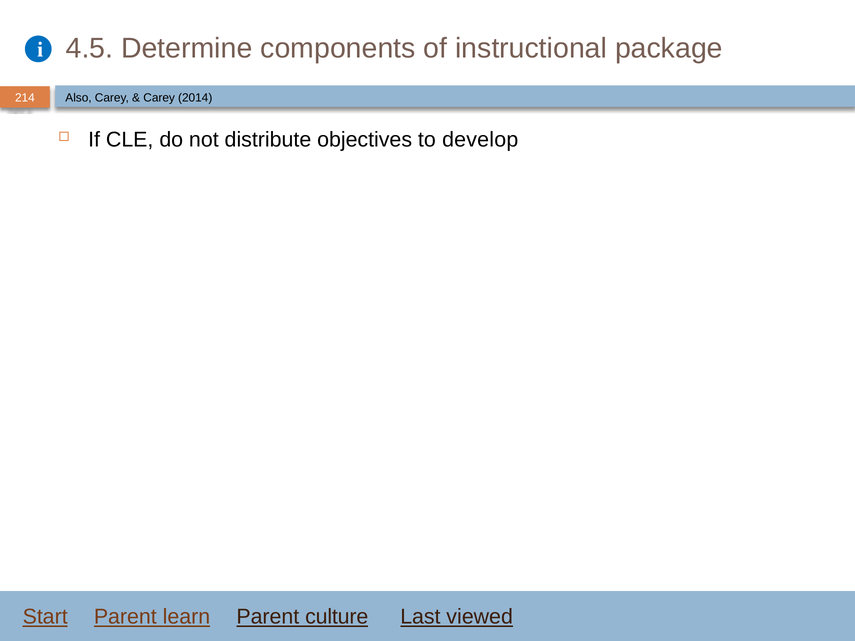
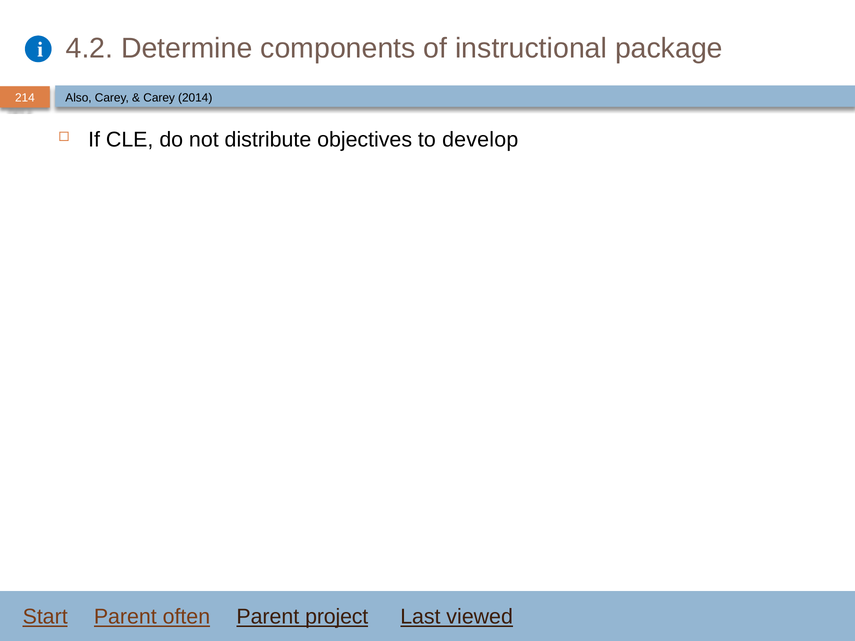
4.5: 4.5 -> 4.2 (89, 48)
learn: learn -> often (186, 617)
culture: culture -> project (337, 617)
